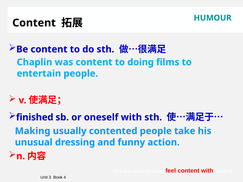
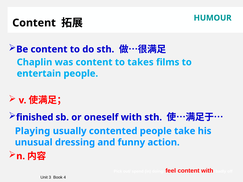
doing: doing -> takes (140, 62)
Making: Making -> Playing (33, 131)
